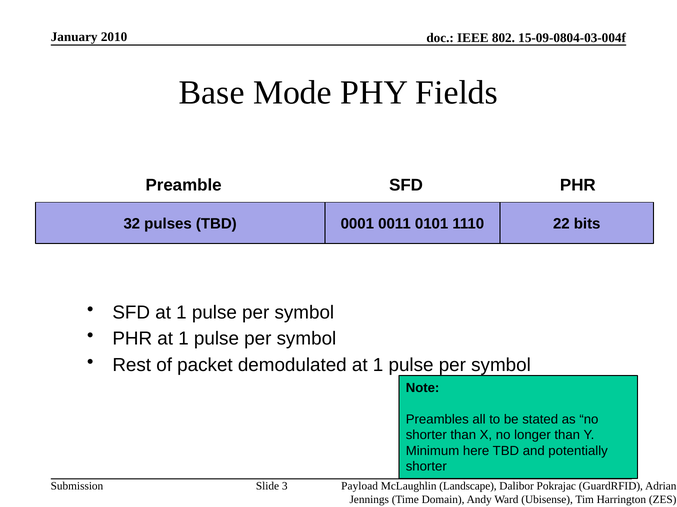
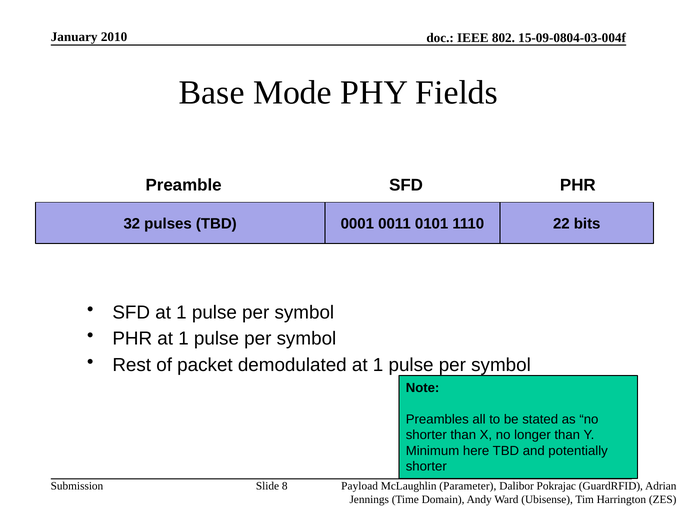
Landscape: Landscape -> Parameter (468, 487)
3: 3 -> 8 (285, 487)
